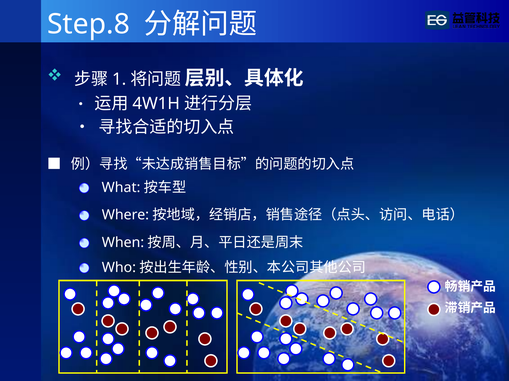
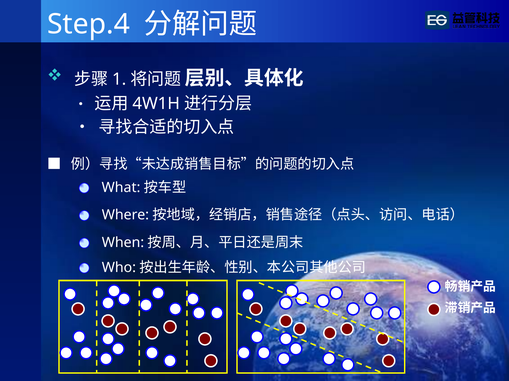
Step.8: Step.8 -> Step.4 (89, 24)
